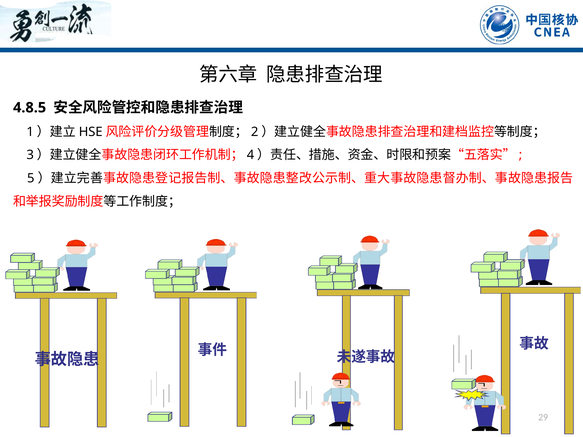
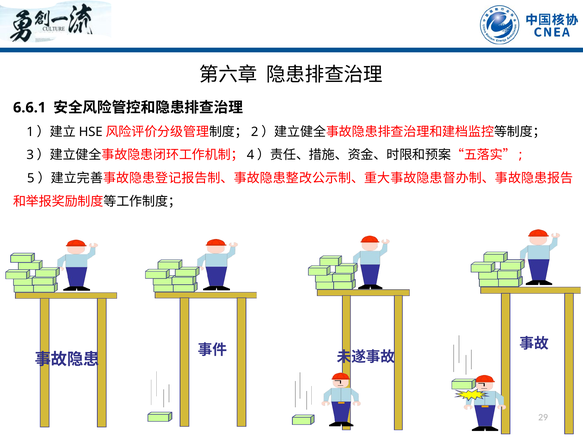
4.8.5: 4.8.5 -> 6.6.1 (30, 108)
